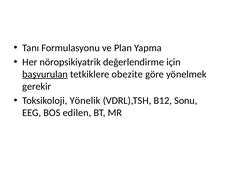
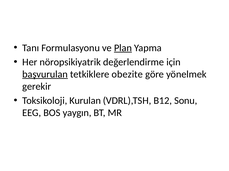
Plan underline: none -> present (123, 48)
Yönelik: Yönelik -> Kurulan (85, 101)
edilen: edilen -> yaygın (77, 113)
